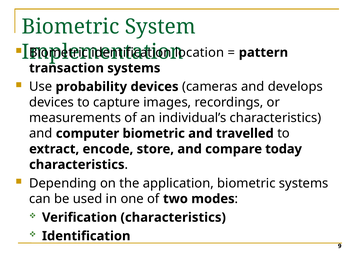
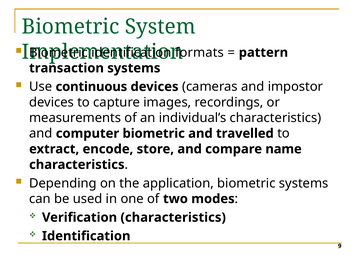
location: location -> formats (199, 53)
probability: probability -> continuous (91, 87)
develops: develops -> impostor (295, 87)
today: today -> name (284, 149)
